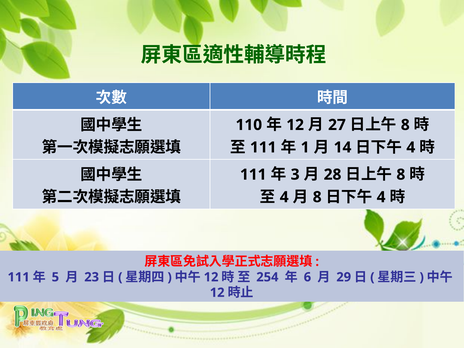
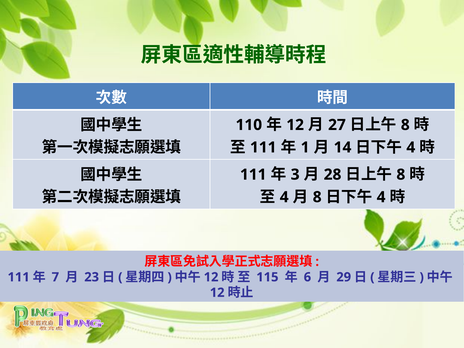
5: 5 -> 7 (55, 277)
254: 254 -> 115 (267, 277)
